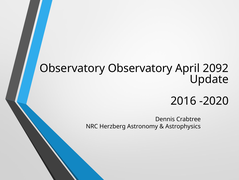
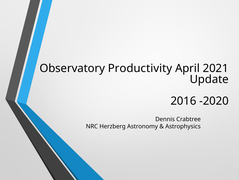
Observatory Observatory: Observatory -> Productivity (140, 68)
2092: 2092 -> 2021 (216, 68)
